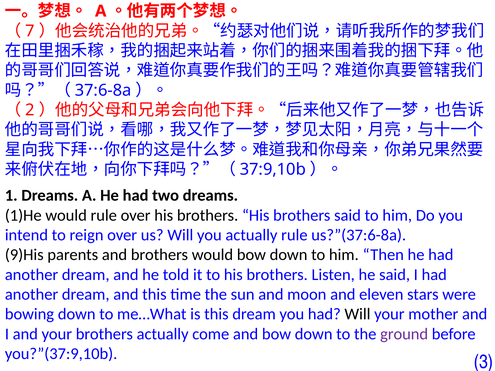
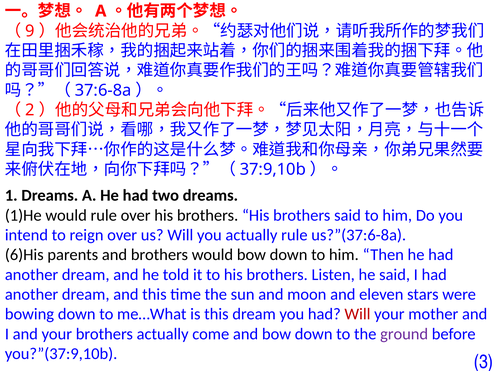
7: 7 -> 9 (30, 31)
9)His: 9)His -> 6)His (24, 255)
Will colour: black -> red (357, 314)
